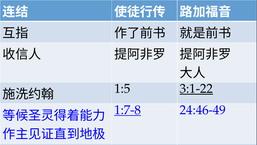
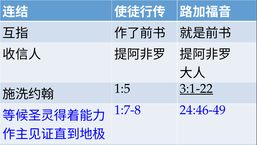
1:7-8 underline: present -> none (128, 110)
